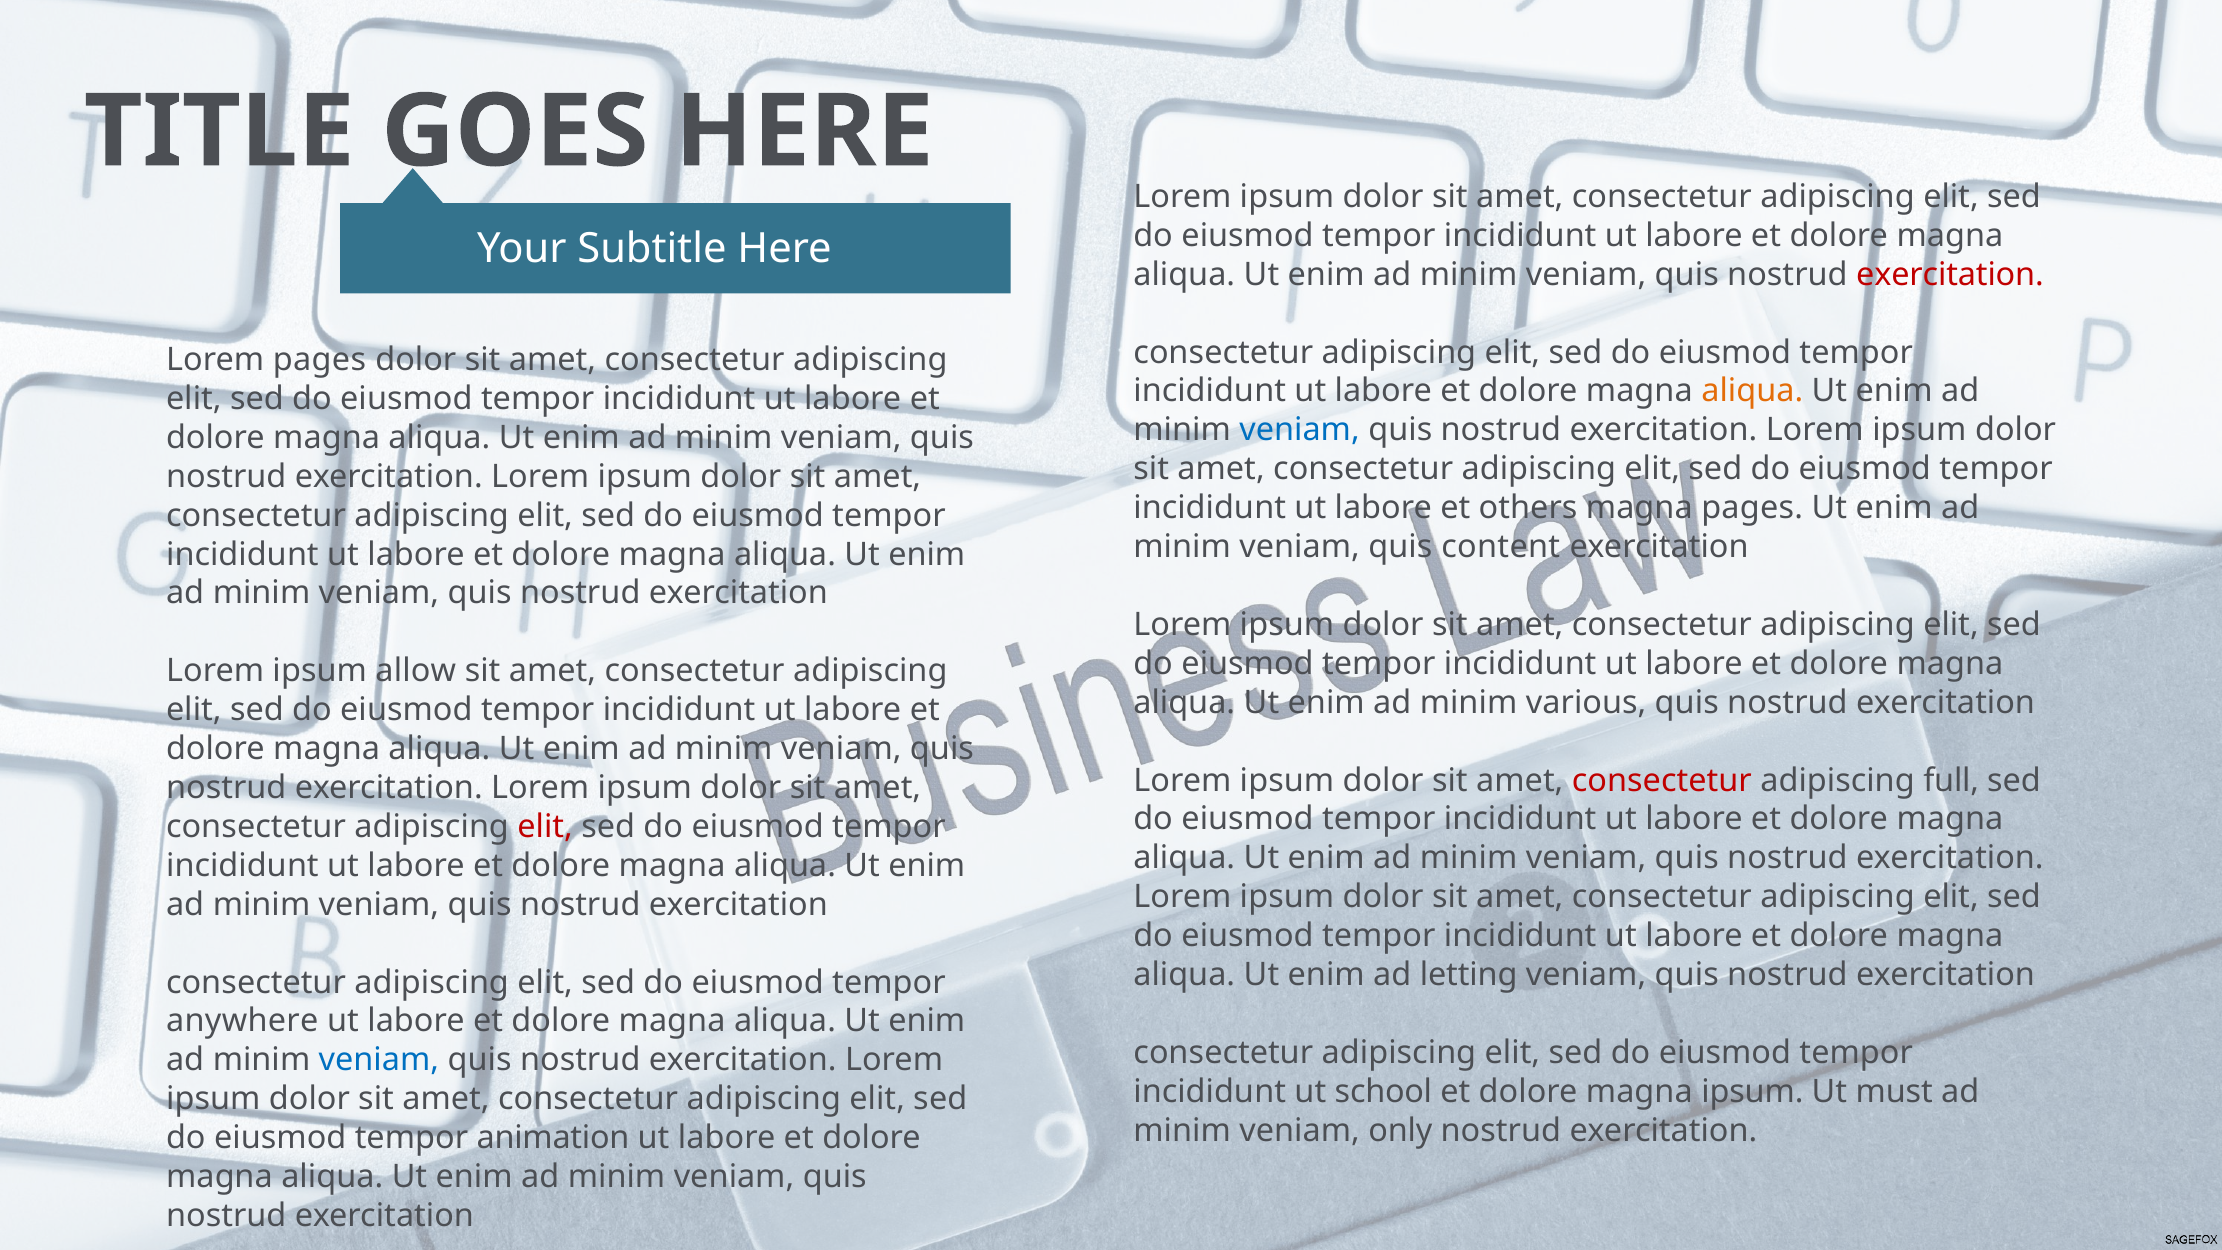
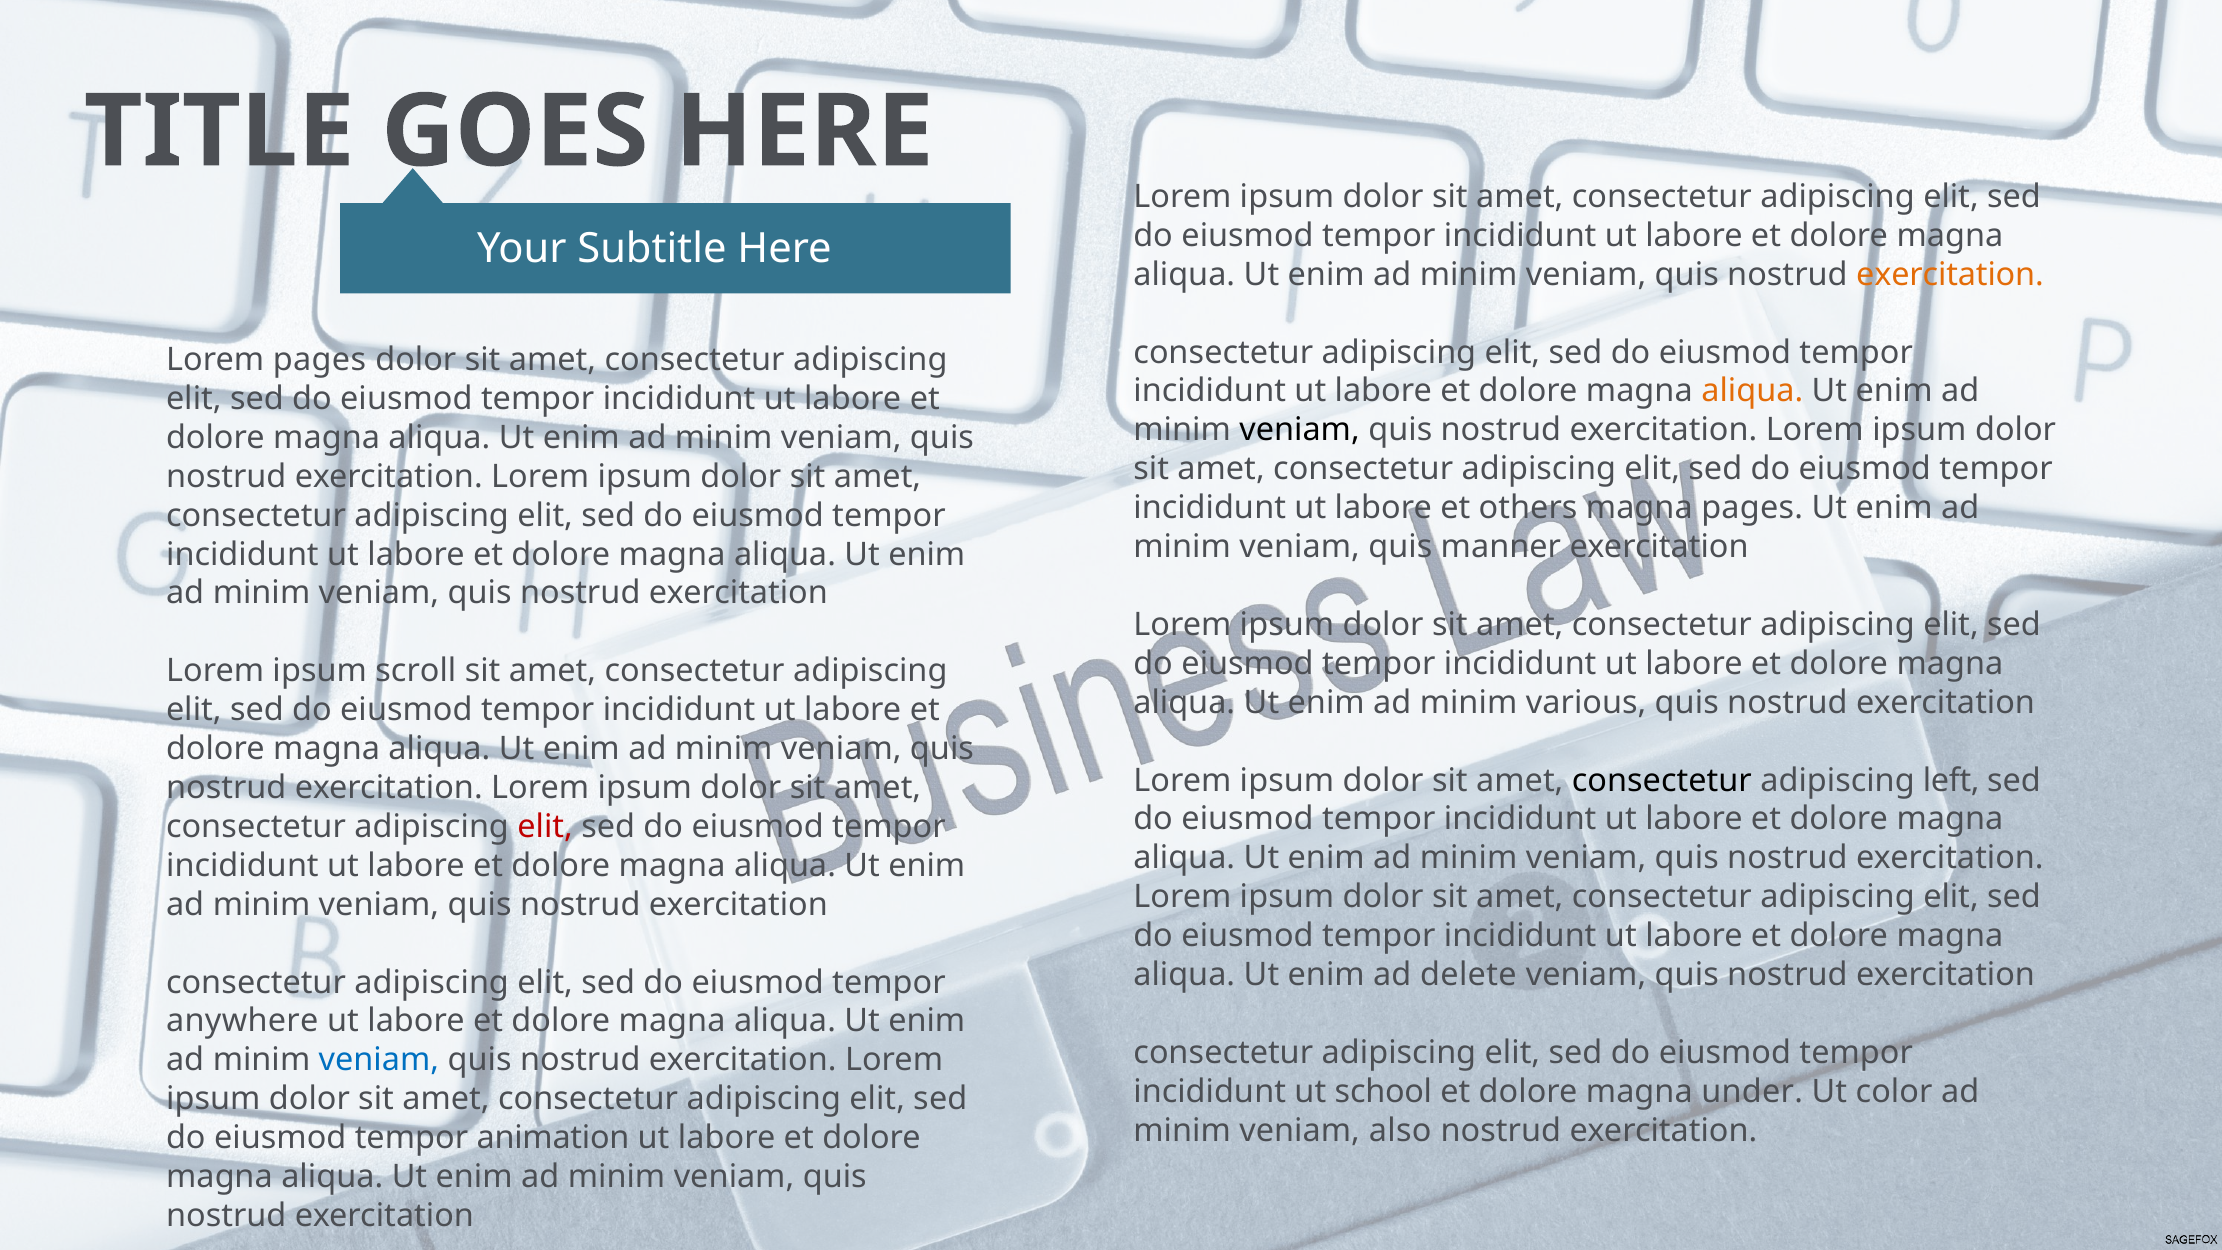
exercitation colour: red -> orange (1950, 275)
veniam colour: blue -> black (1300, 430)
content: content -> manner (1501, 547)
allow: allow -> scroll (416, 671)
consectetur colour: red -> black (1662, 780)
full: full -> left (1951, 780)
letting: letting -> delete (1468, 975)
magna ipsum: ipsum -> under (1752, 1092)
must: must -> color (1894, 1092)
only: only -> also (1400, 1130)
